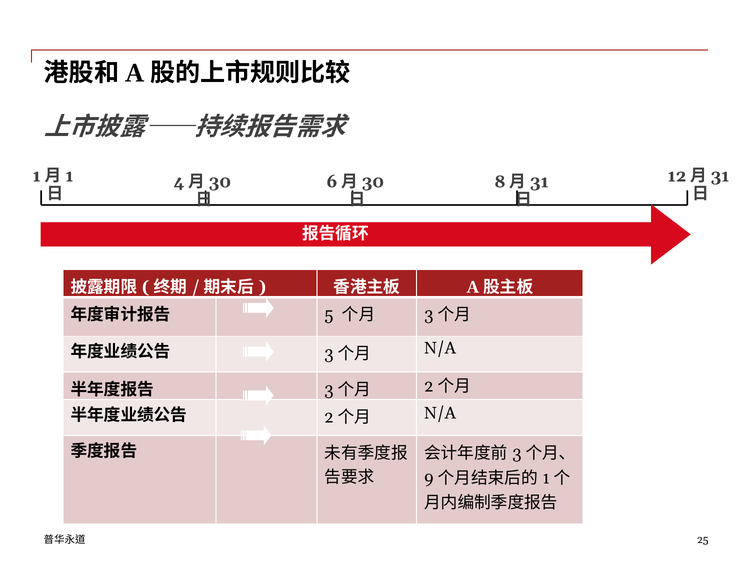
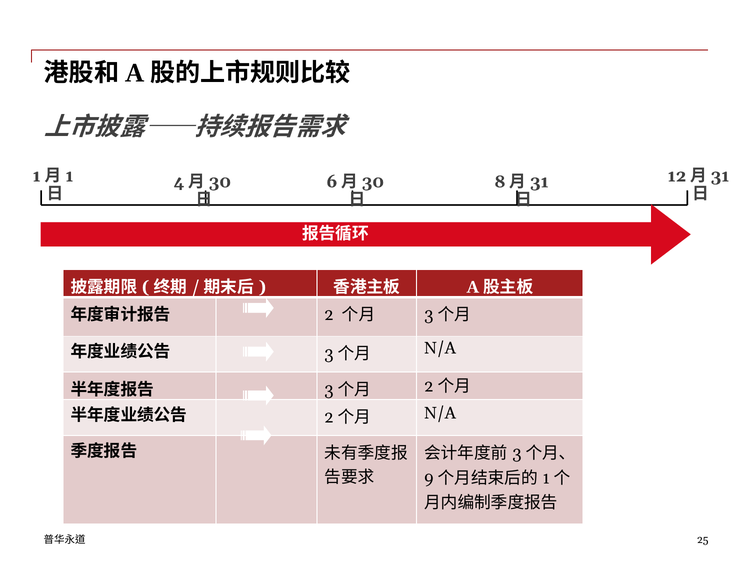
5: 5 -> 2 (329, 315)
